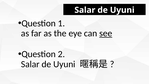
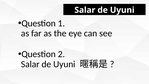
see underline: present -> none (106, 33)
